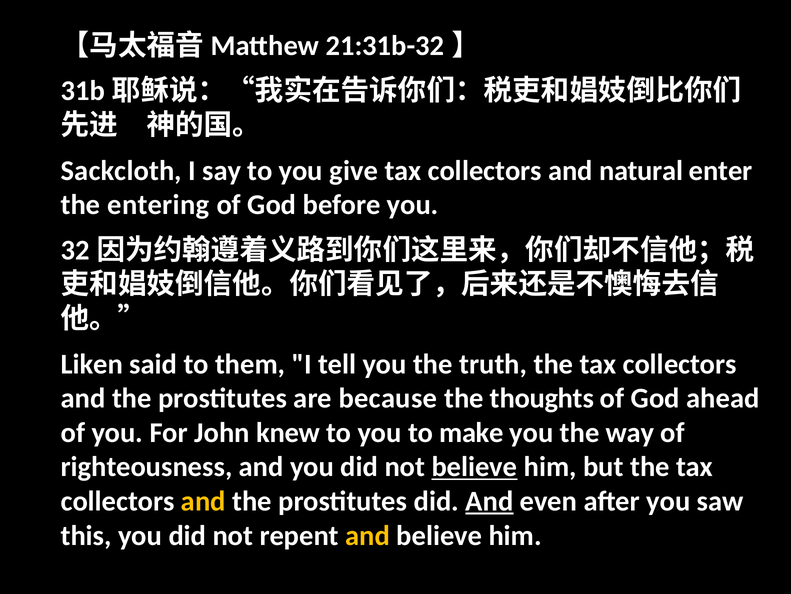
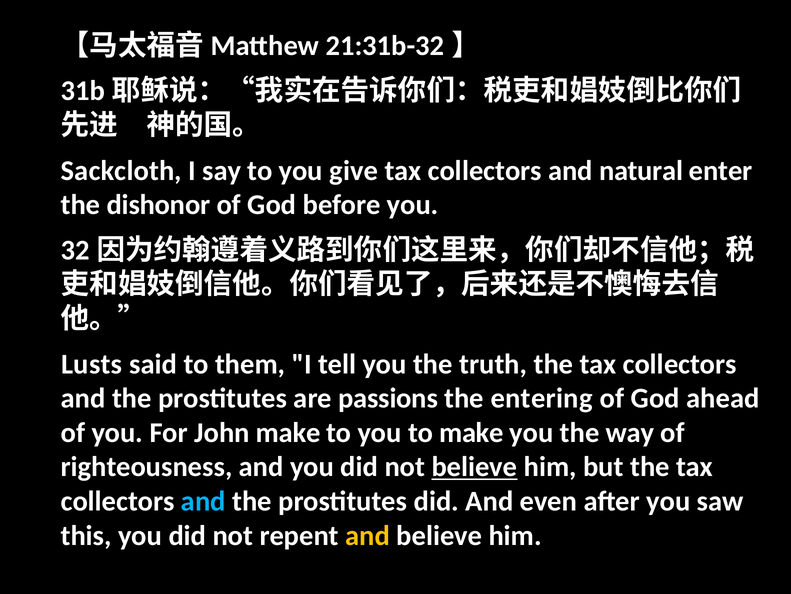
entering: entering -> dishonor (159, 205)
Liken: Liken -> Lusts (92, 364)
because: because -> passions (388, 398)
thoughts: thoughts -> entering (542, 398)
John knew: knew -> make (288, 432)
and colour: yellow -> light blue (203, 501)
And underline: present -> none (489, 501)
